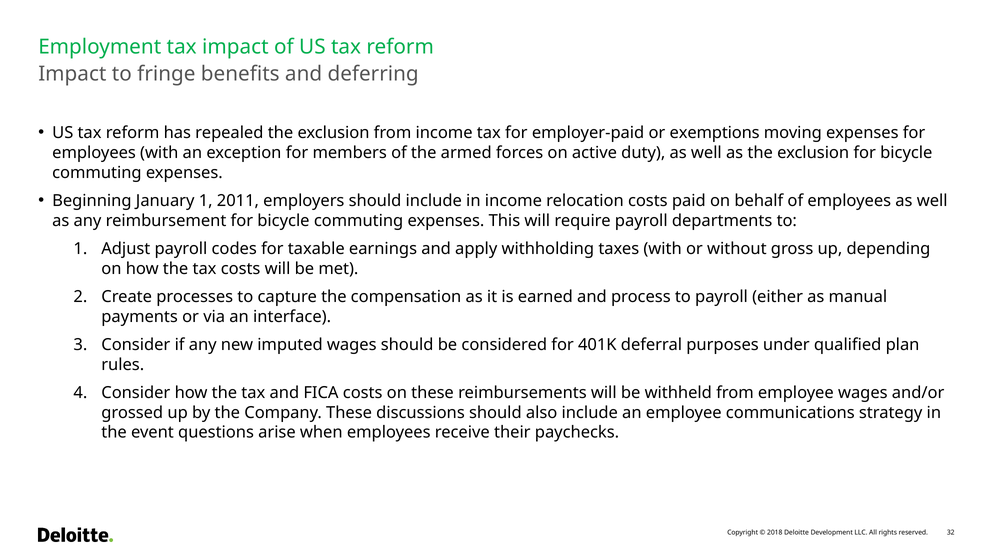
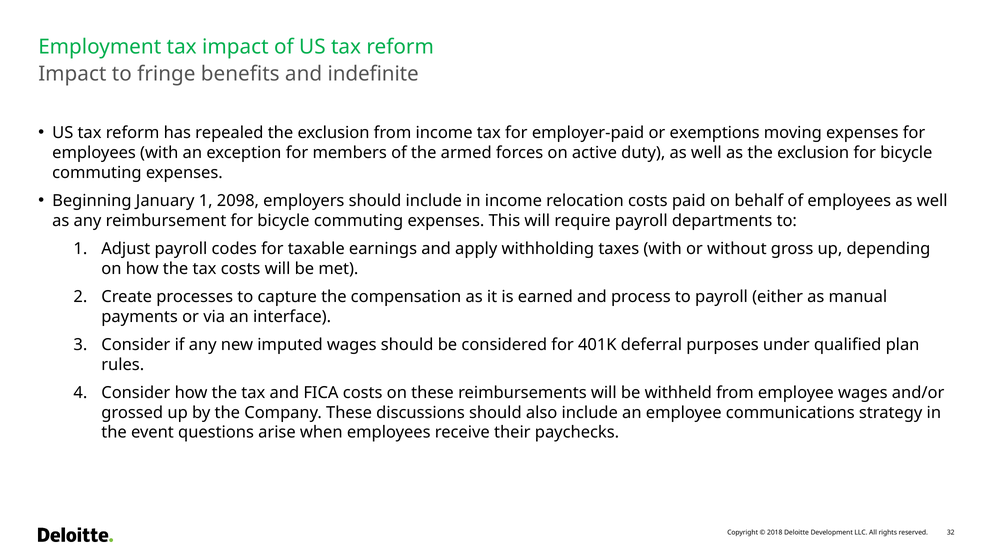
deferring: deferring -> indefinite (373, 74)
2011: 2011 -> 2098 (238, 201)
